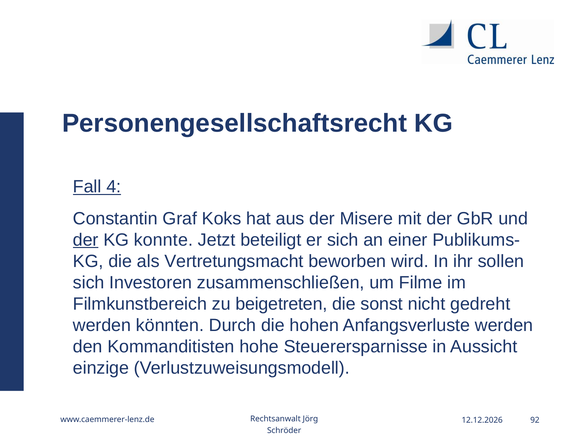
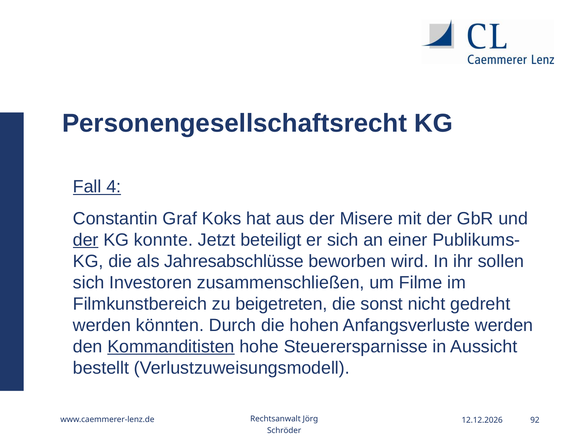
Vertretungsmacht: Vertretungsmacht -> Jahresabschlüsse (234, 262)
Kommanditisten underline: none -> present (171, 347)
einzige: einzige -> bestellt (101, 368)
